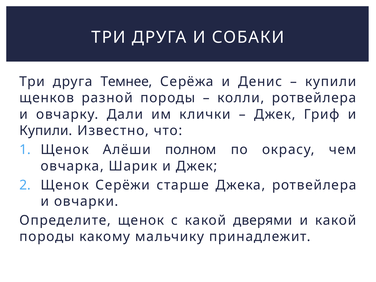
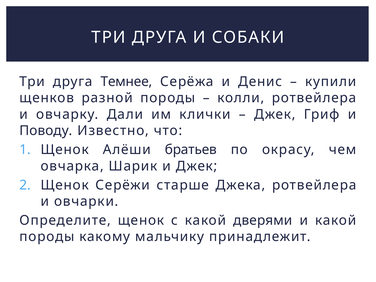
Купили: Купили -> Поводу (46, 131)
полном: полном -> братьев (191, 150)
